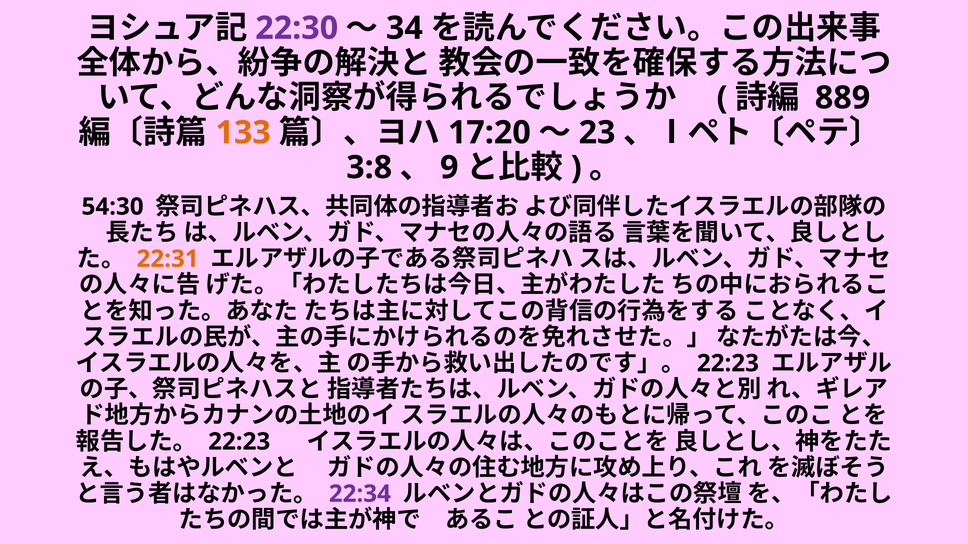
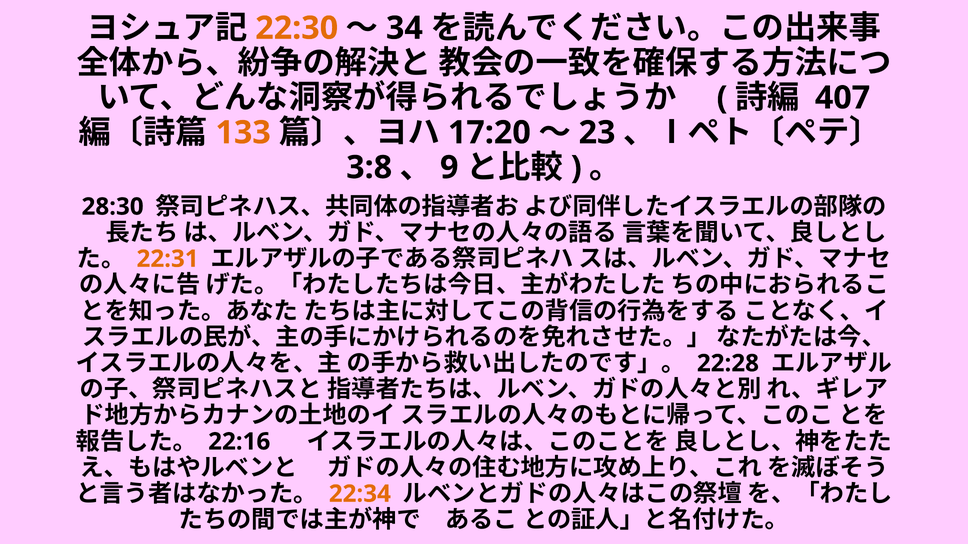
22:30 colour: purple -> orange (297, 28)
889: 889 -> 407 (843, 98)
54:30: 54:30 -> 28:30 (113, 207)
22:23: 22:23 -> 22:28 (728, 364)
22:23: 22:23 -> 22:16 (239, 442)
22:34 colour: purple -> orange (360, 494)
